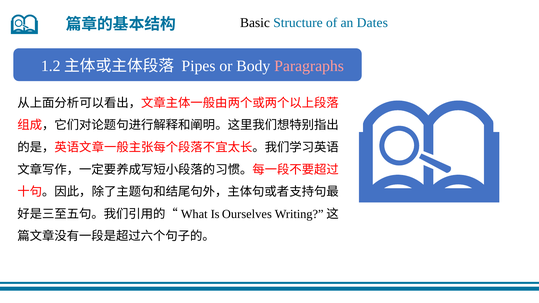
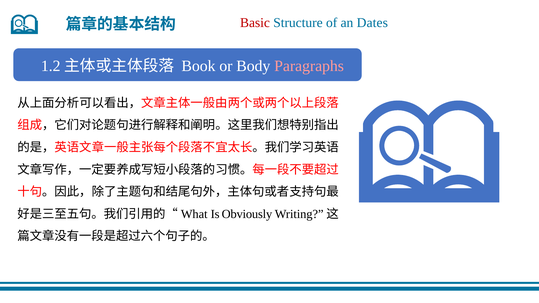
Basic colour: black -> red (255, 23)
Pipes: Pipes -> Book (198, 66)
Ourselves: Ourselves -> Obviously (247, 214)
